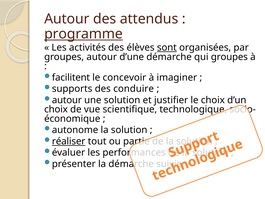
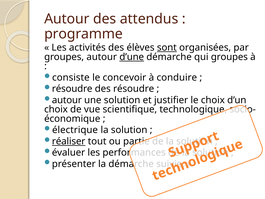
programme underline: present -> none (84, 34)
d’une underline: none -> present (132, 57)
facilitent: facilitent -> consiste (71, 77)
imaginer: imaginer -> conduire (177, 77)
supports: supports -> résoudre (72, 89)
des conduire: conduire -> résoudre (134, 89)
autonome: autonome -> électrique (75, 130)
